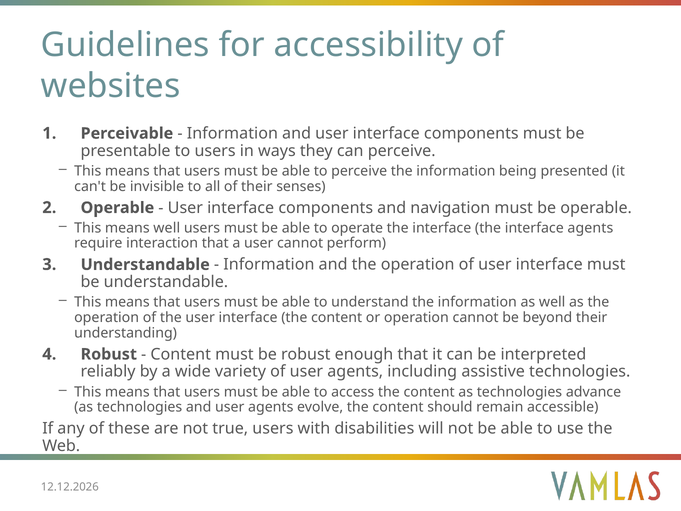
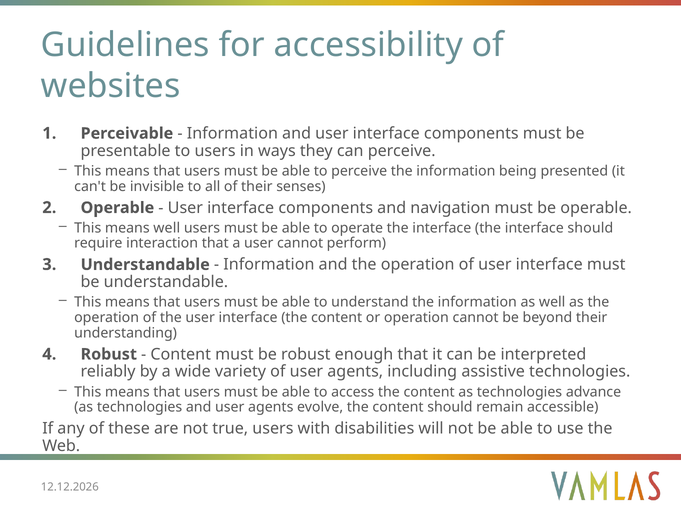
interface agents: agents -> should (590, 228)
